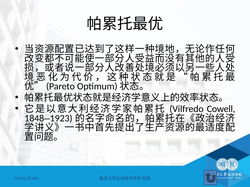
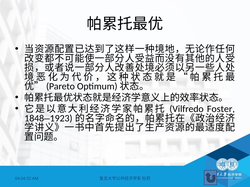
Cowell: Cowell -> Foster (221, 109)
